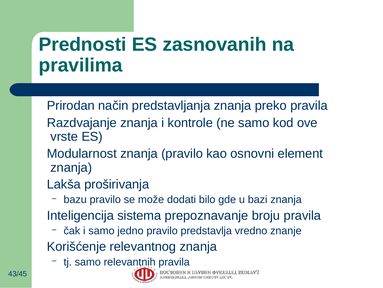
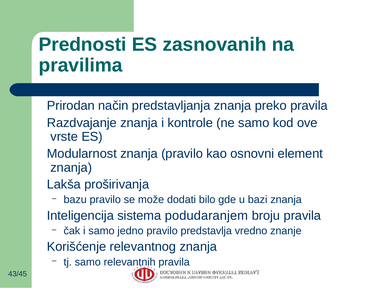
prepoznavanje: prepoznavanje -> podudaranjem (206, 215)
